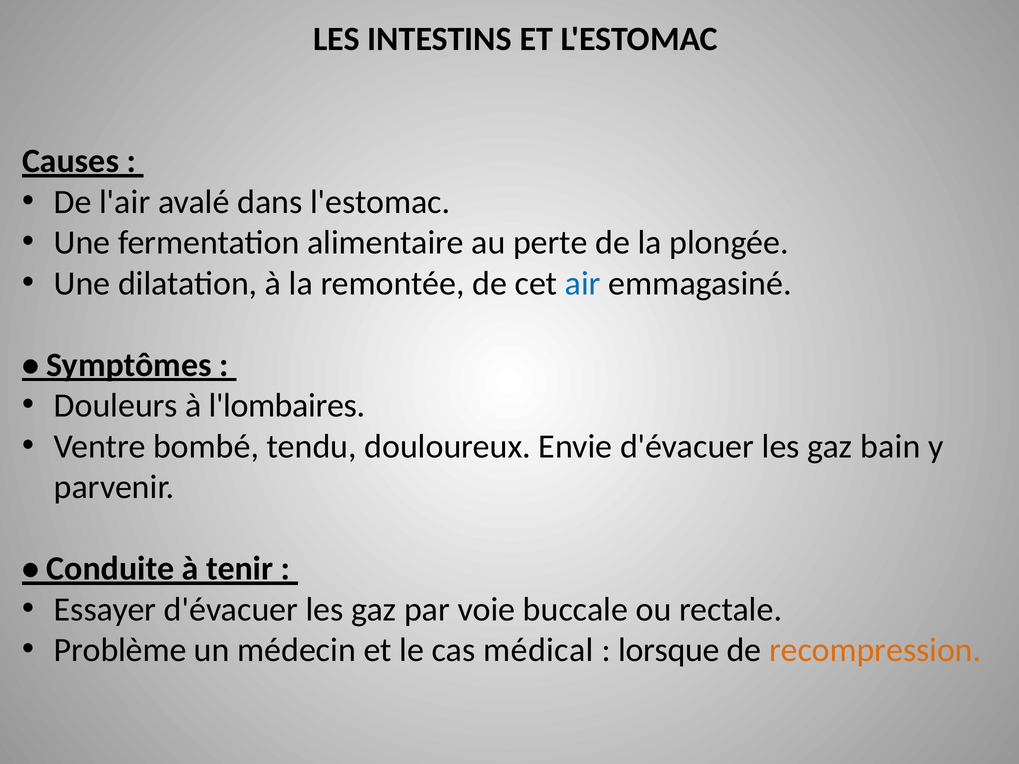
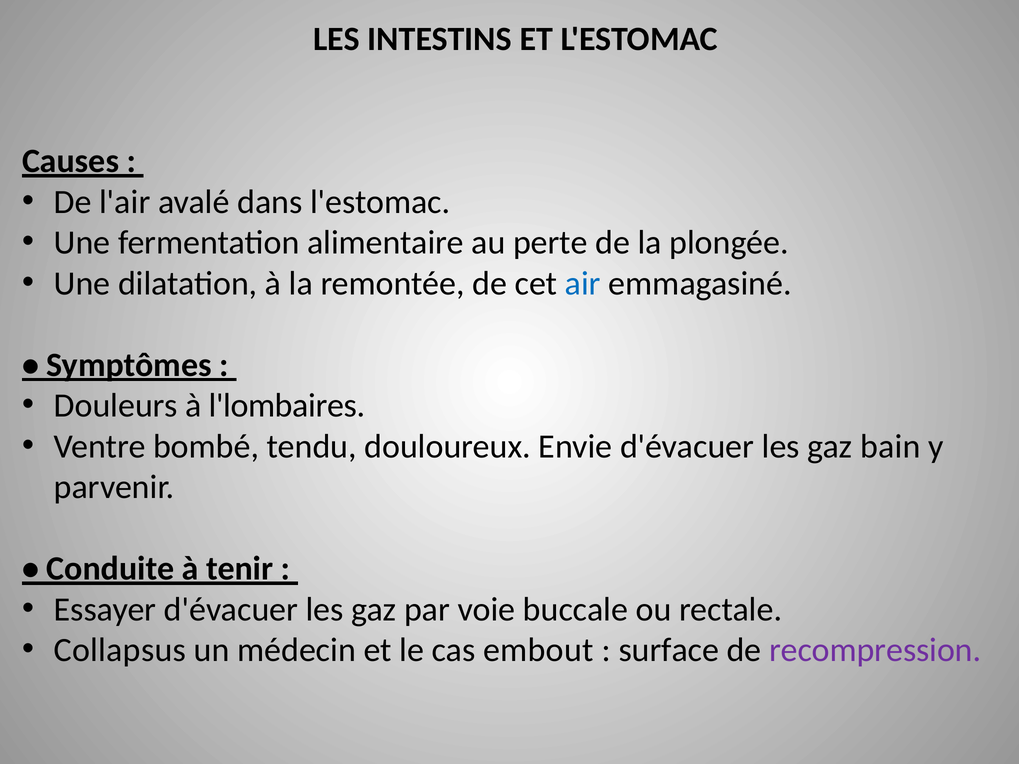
Problème: Problème -> Collapsus (120, 650)
médical: médical -> embout (538, 650)
lorsque: lorsque -> surface (669, 650)
recompression colour: orange -> purple (875, 650)
